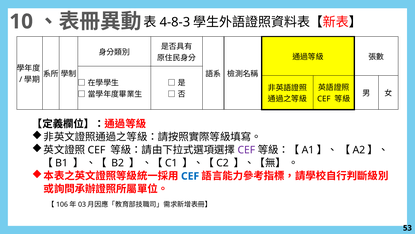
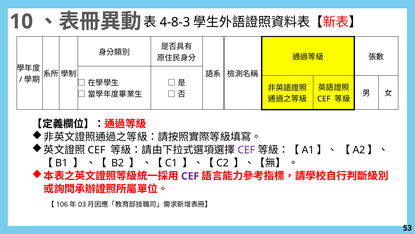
CEF colour: blue -> purple (190, 176)
